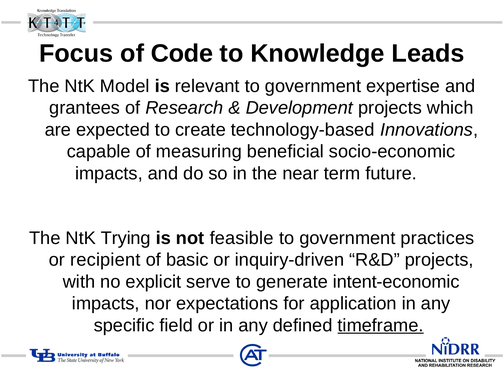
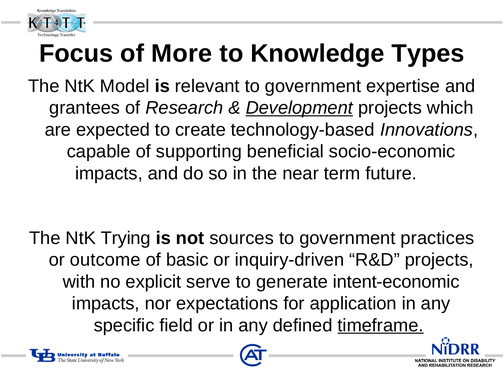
Code: Code -> More (182, 53)
Leads: Leads -> Types (428, 53)
Development underline: none -> present (299, 108)
measuring: measuring -> supporting (199, 152)
feasible: feasible -> sources (242, 238)
recipient: recipient -> outcome (105, 260)
